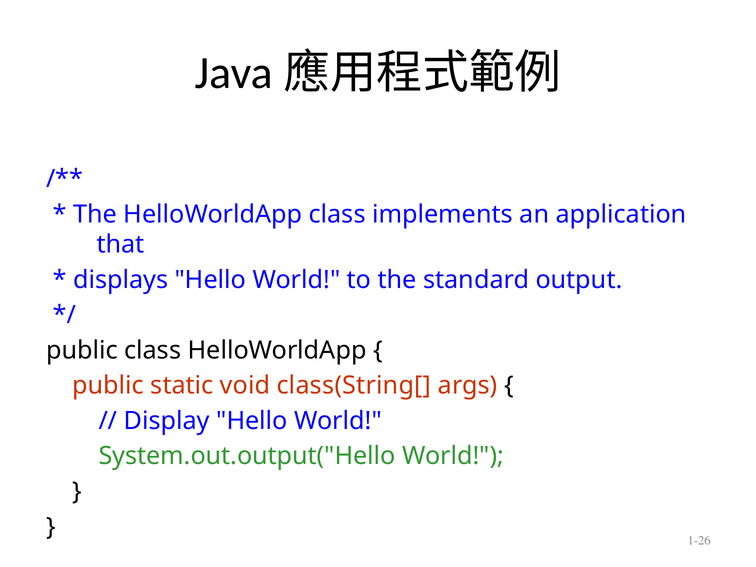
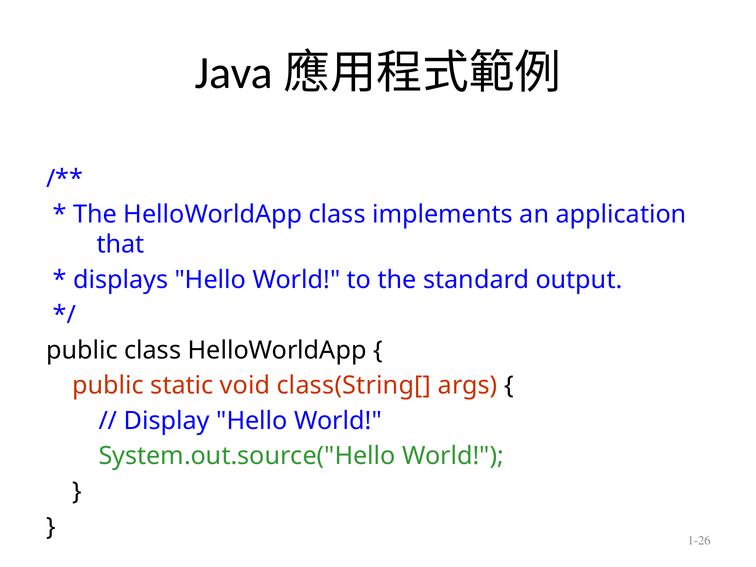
System.out.output("Hello: System.out.output("Hello -> System.out.source("Hello (247, 456)
